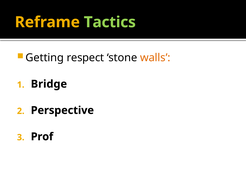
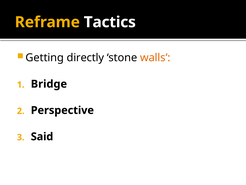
Tactics colour: light green -> white (110, 22)
respect: respect -> directly (85, 58)
Prof: Prof -> Said (42, 136)
